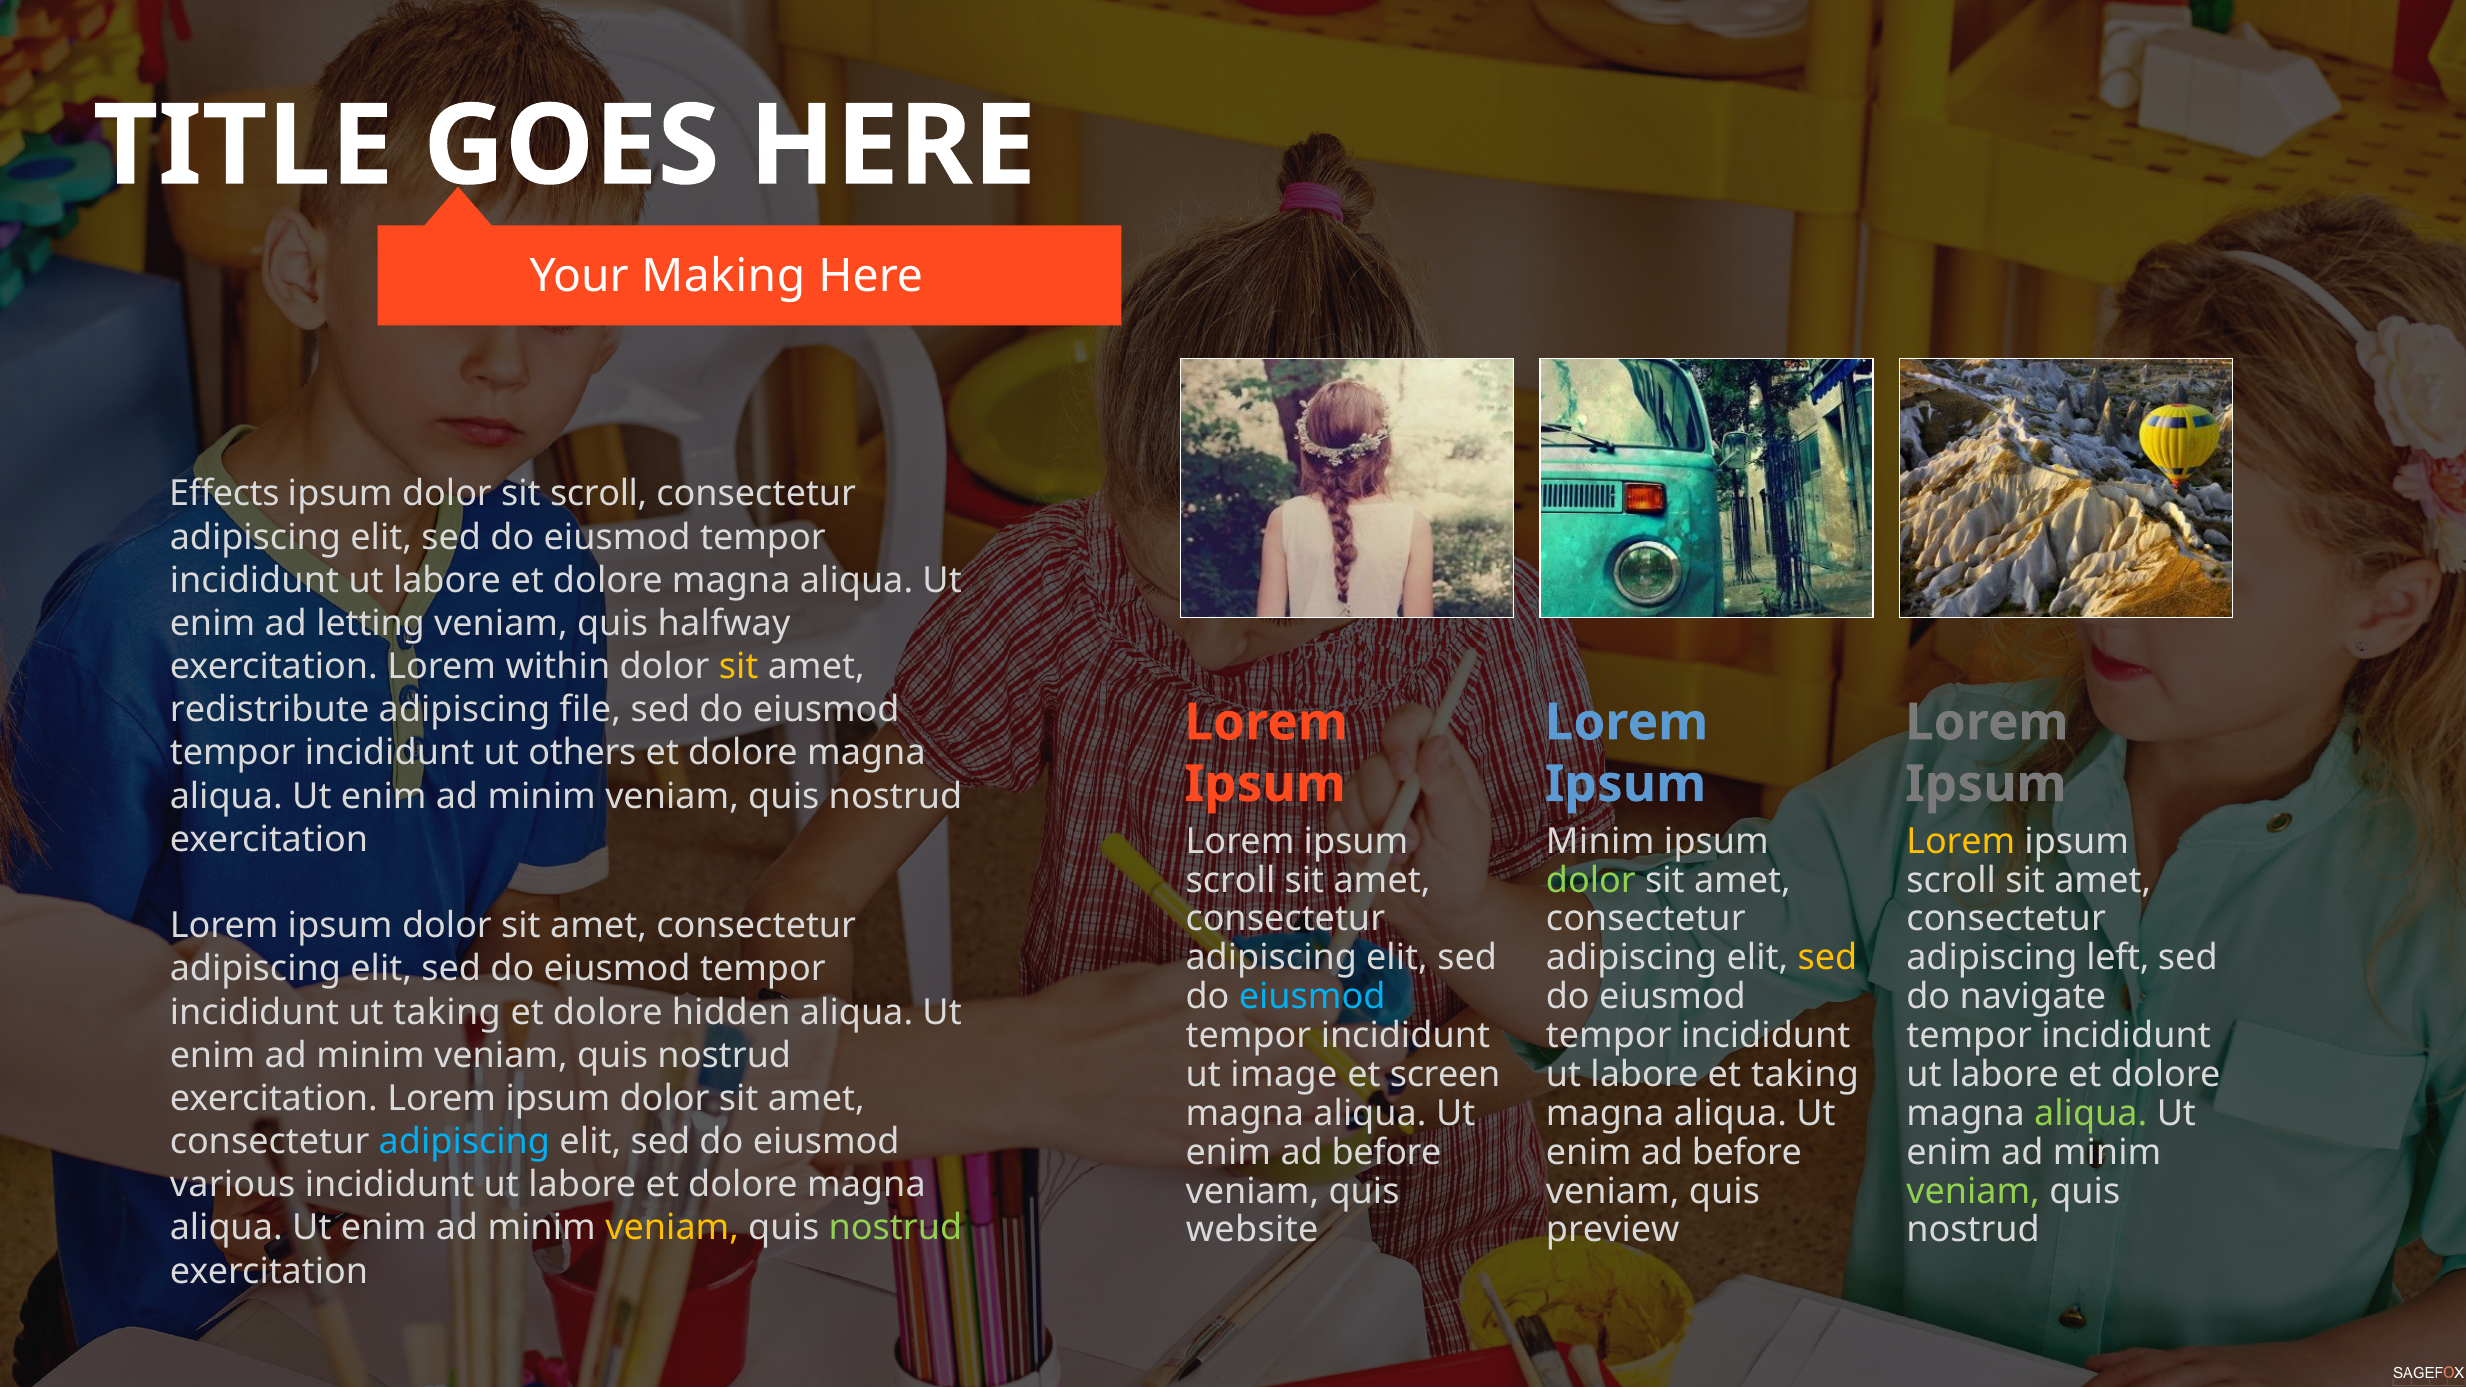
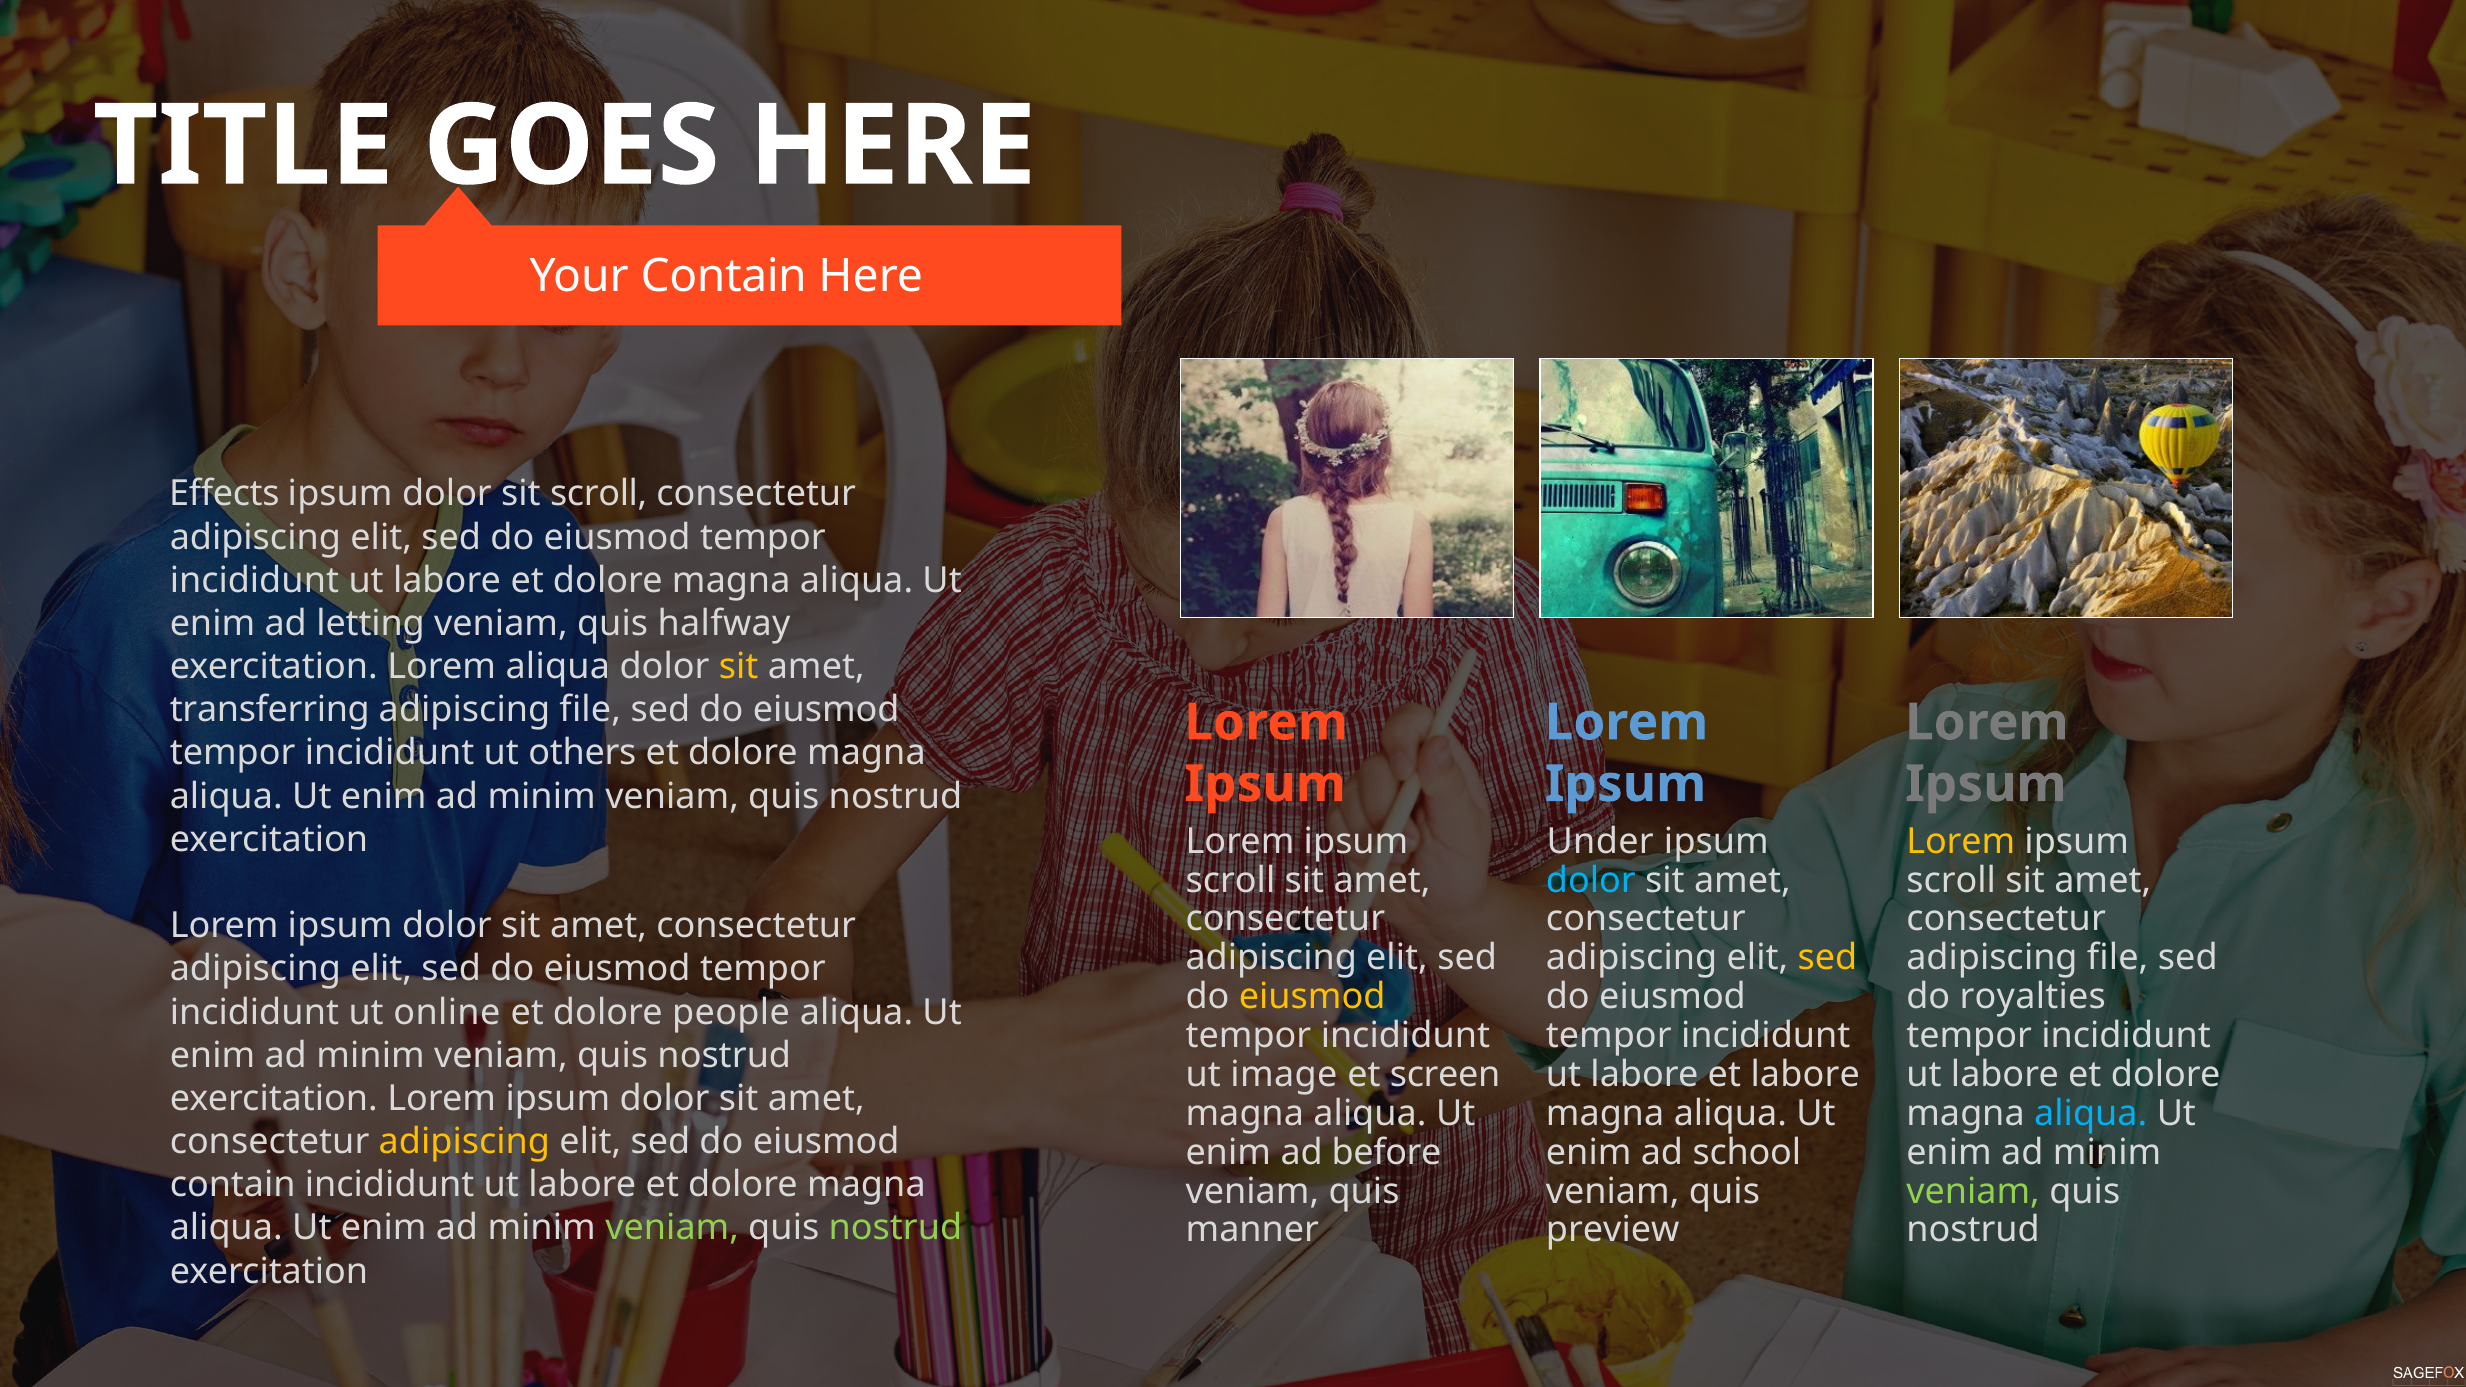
Your Making: Making -> Contain (724, 276)
Lorem within: within -> aliqua (558, 667)
redistribute: redistribute -> transferring (270, 710)
Minim: Minim -> Under (1600, 841)
dolor colour: light green -> light blue (1591, 880)
left: left -> file (2118, 958)
eiusmod colour: light blue -> yellow (1312, 997)
navigate: navigate -> royalties (2033, 997)
ut taking: taking -> online (447, 1012)
hidden: hidden -> people (731, 1012)
et taking: taking -> labore (1805, 1075)
aliqua colour: light green -> light blue (2091, 1114)
adipiscing colour: light blue -> yellow (464, 1142)
before: before -> school (1747, 1152)
various: various -> contain (233, 1185)
veniam colour: yellow -> light green (672, 1228)
website: website -> manner (1252, 1230)
